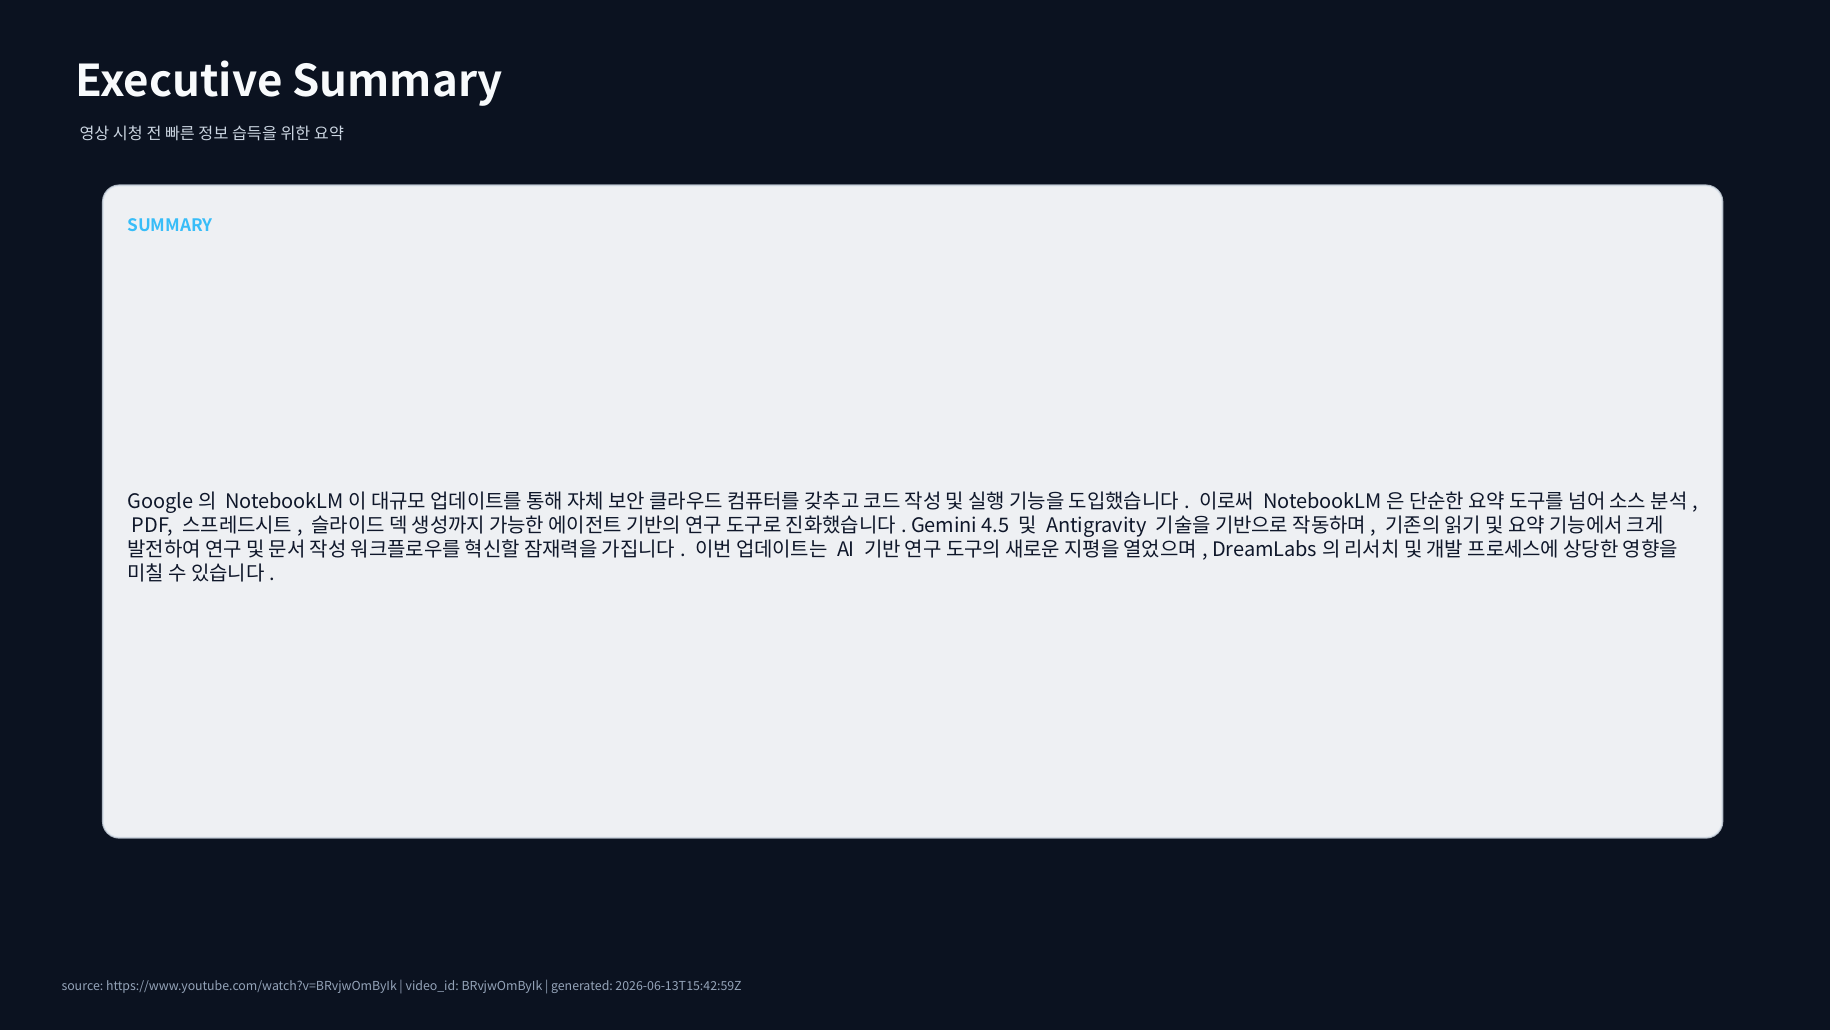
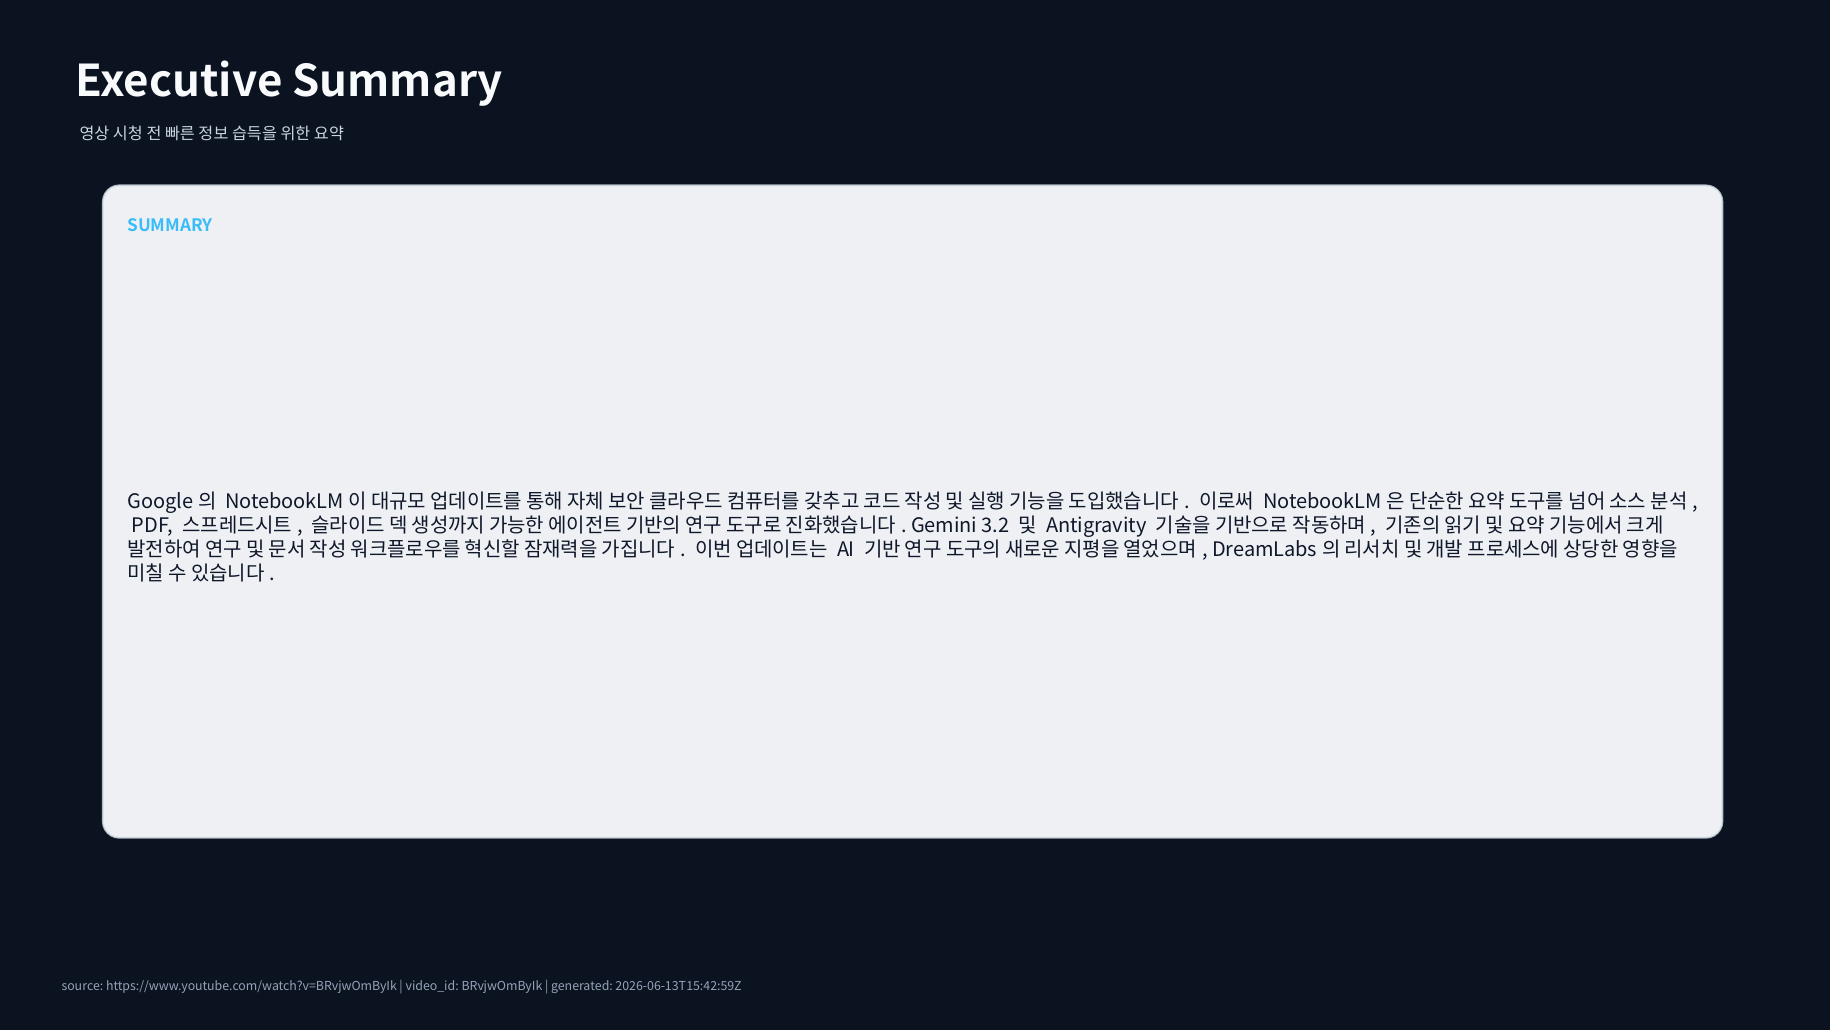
4.5: 4.5 -> 3.2 (996, 525)
